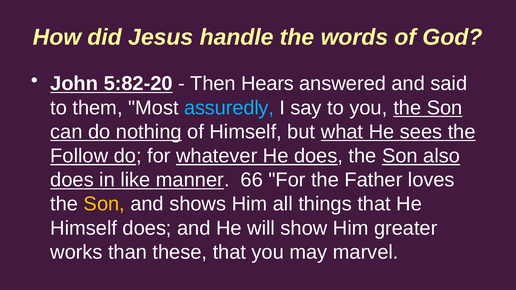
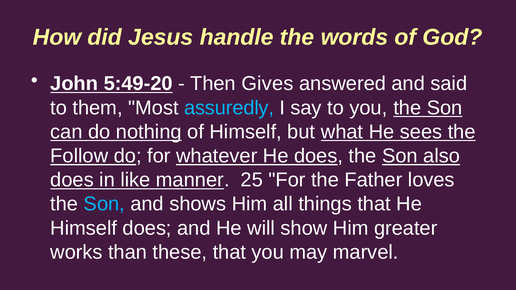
5:82-20: 5:82-20 -> 5:49-20 (138, 84)
Hears: Hears -> Gives (267, 84)
66: 66 -> 25 (252, 180)
Son colour: yellow -> light blue (104, 204)
